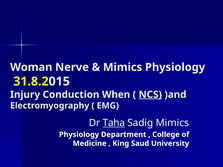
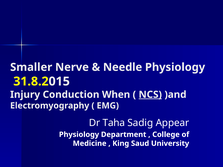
Woman: Woman -> Smaller (31, 67)
Mimics: Mimics -> Needle (123, 67)
Taha underline: present -> none (114, 123)
Sadig Mimics: Mimics -> Appear (172, 123)
